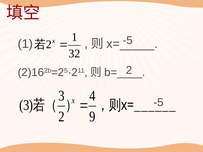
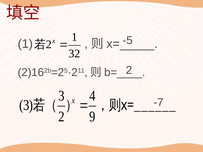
-5: -5 -> -7 (159, 103)
